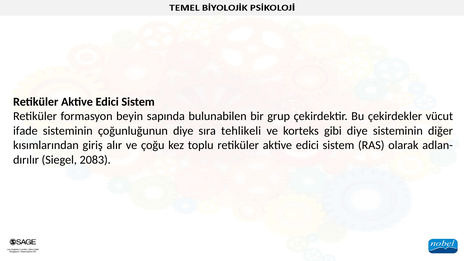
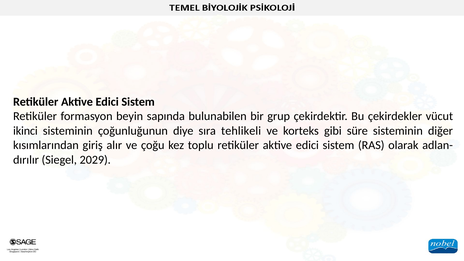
ifade: ifade -> ikinci (25, 131)
gibi diye: diye -> süre (357, 131)
2083: 2083 -> 2029 (95, 160)
